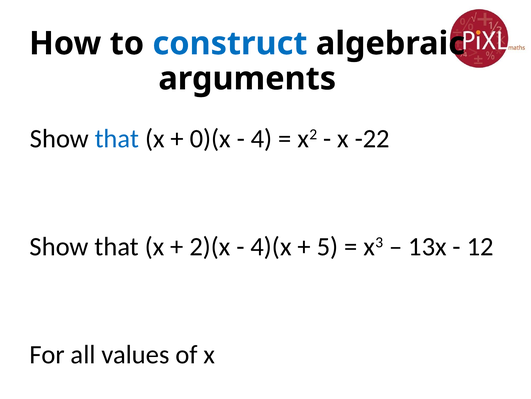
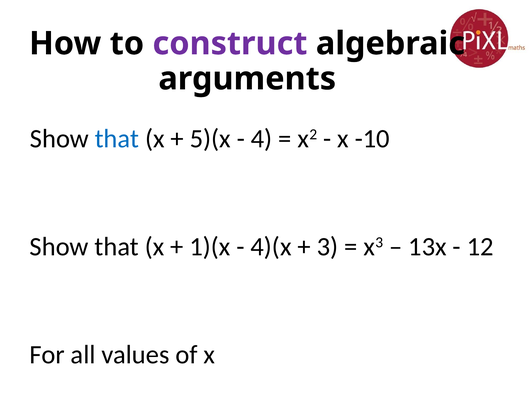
construct colour: blue -> purple (230, 43)
0)(x: 0)(x -> 5)(x (210, 138)
-22: -22 -> -10 (372, 138)
2)(x: 2)(x -> 1)(x (210, 246)
5: 5 -> 3 (327, 246)
